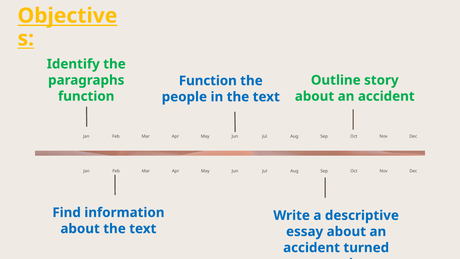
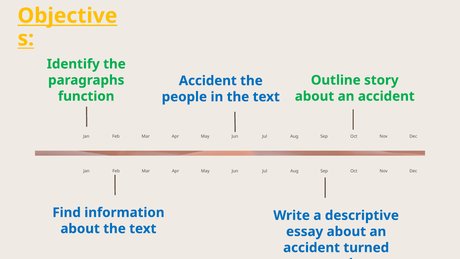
Function: Function -> Accident (208, 81)
